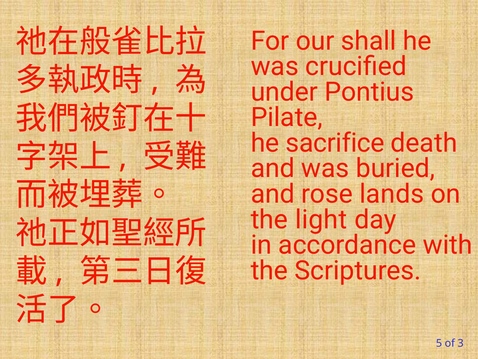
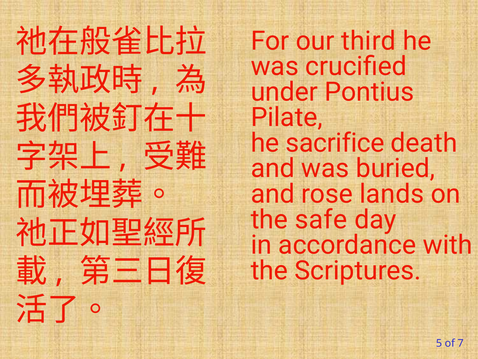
shall: shall -> third (368, 41)
light: light -> safe (321, 219)
3: 3 -> 7 (461, 343)
